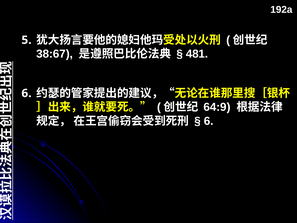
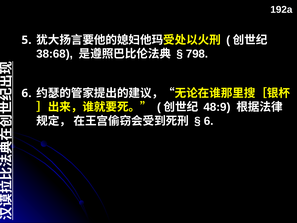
38:67: 38:67 -> 38:68 (55, 54)
481: 481 -> 798 (197, 54)
64:9: 64:9 -> 48:9 (217, 107)
